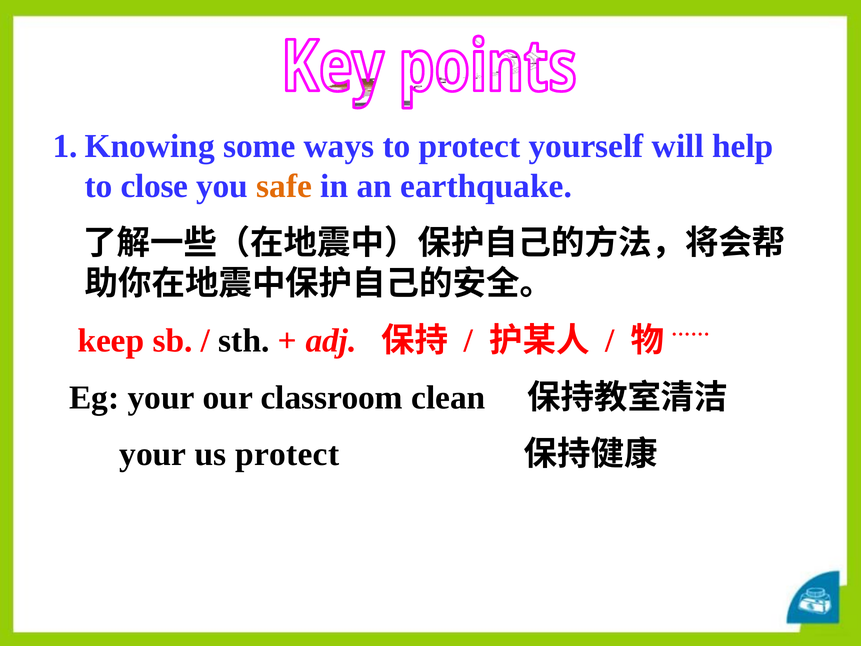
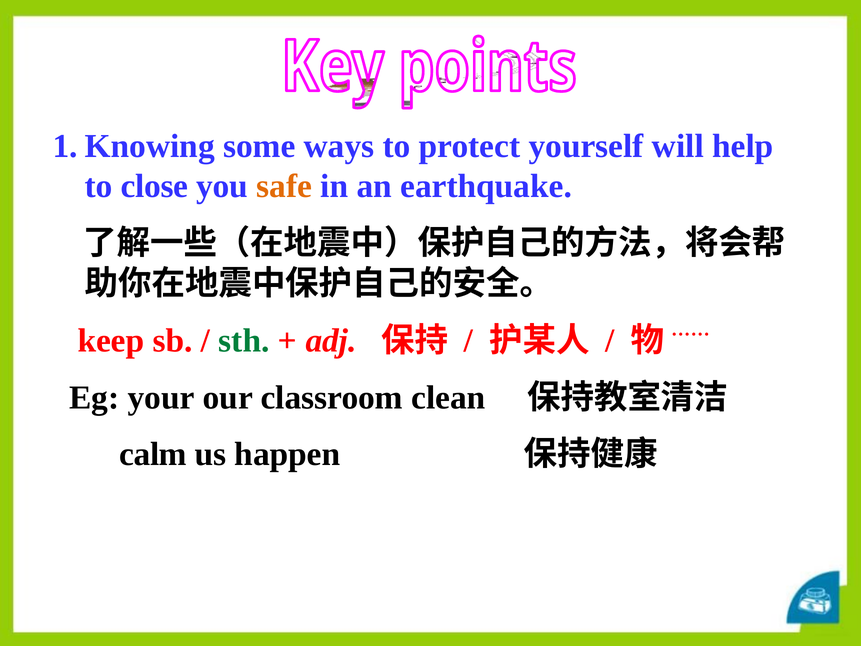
sth colour: black -> green (244, 340)
your: your -> calm (153, 454)
us protect: protect -> happen (287, 454)
